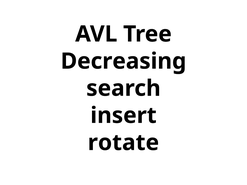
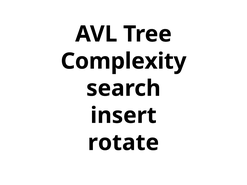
Decreasing: Decreasing -> Complexity (124, 61)
